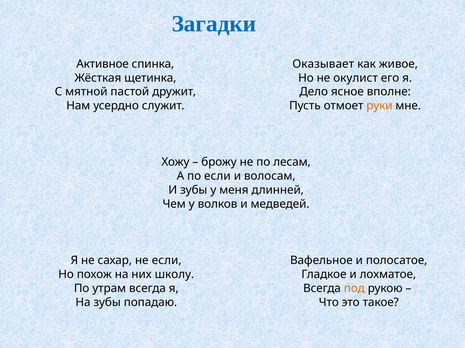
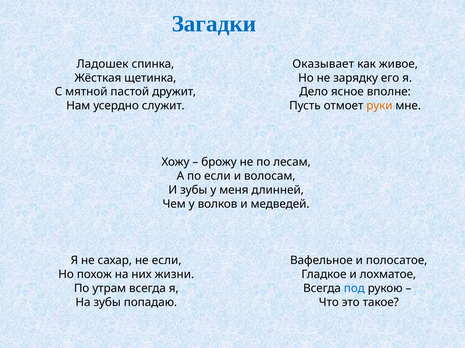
Активное: Активное -> Ладошек (103, 64)
окулист: окулист -> зарядку (356, 78)
школу: школу -> жизни (174, 275)
под colour: orange -> blue (354, 289)
